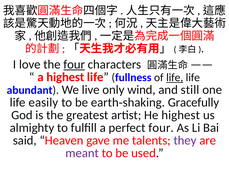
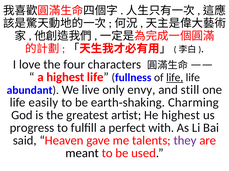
four underline: present -> none (74, 65)
wind: wind -> envy (141, 90)
Gracefully: Gracefully -> Charming (193, 103)
almighty: almighty -> progress (32, 128)
perfect four: four -> with (161, 128)
meant colour: purple -> black (82, 154)
